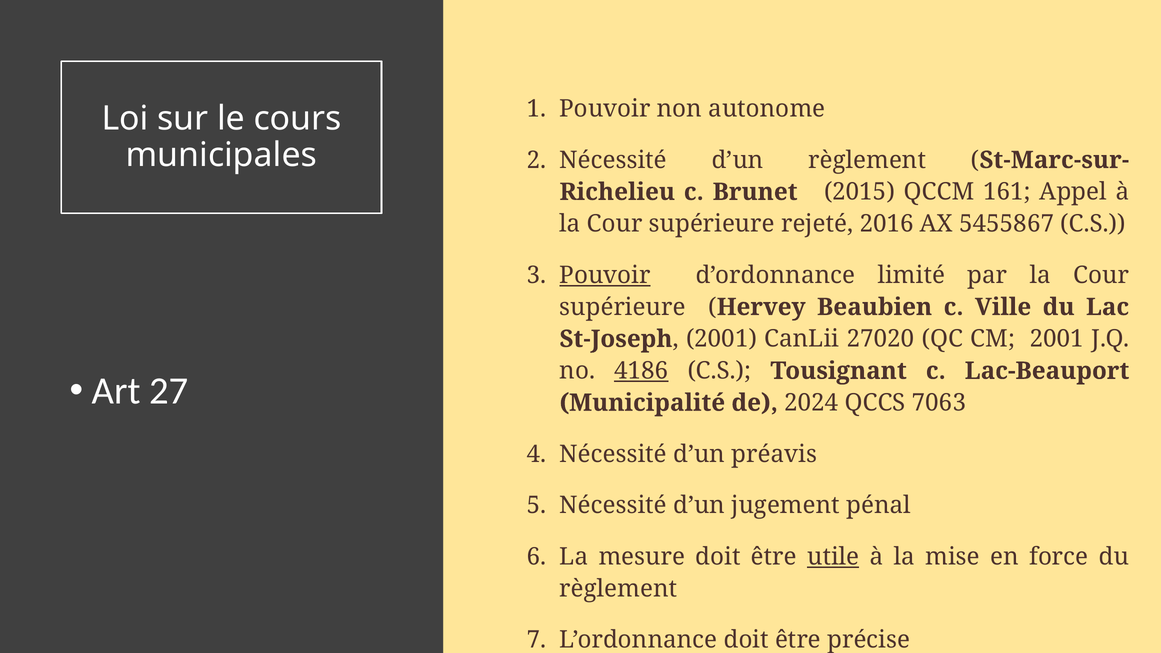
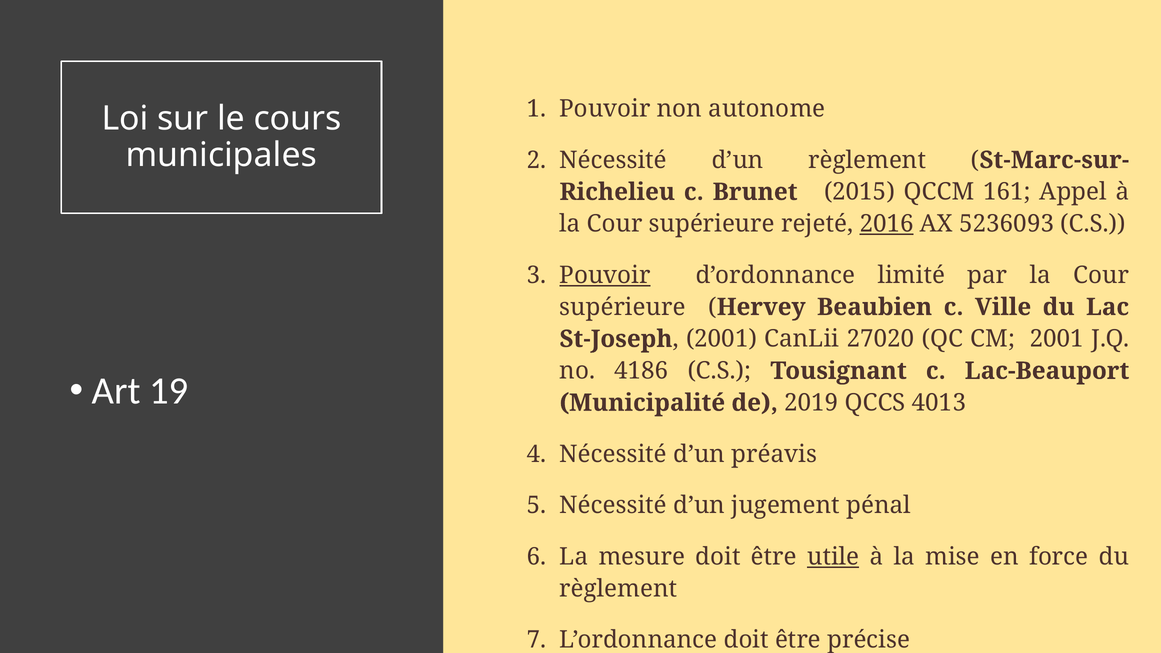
2016 underline: none -> present (887, 224)
5455867: 5455867 -> 5236093 (1007, 224)
4186 underline: present -> none (641, 371)
27: 27 -> 19 (169, 391)
2024: 2024 -> 2019 (811, 403)
7063: 7063 -> 4013 (939, 403)
